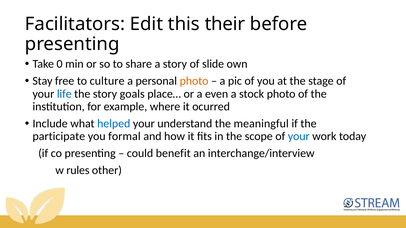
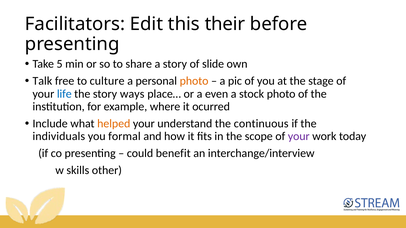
0: 0 -> 5 (60, 64)
Stay: Stay -> Talk (42, 81)
goals: goals -> ways (132, 94)
helped colour: blue -> orange (114, 124)
meaningful: meaningful -> continuous (261, 124)
participate: participate -> individuals (59, 137)
your colour: blue -> purple (299, 137)
rules: rules -> skills (78, 171)
